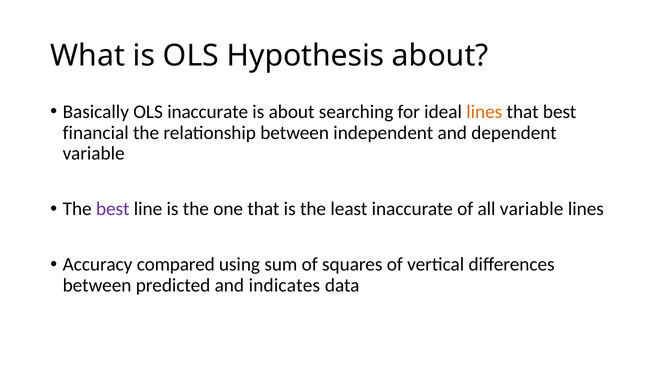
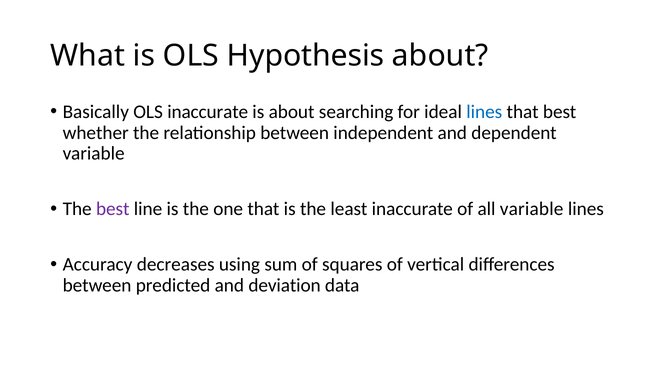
lines colour: orange -> blue (484, 112)
financial: financial -> whether (96, 132)
compared: compared -> decreases (176, 264)
indicates: indicates -> deviation (285, 285)
